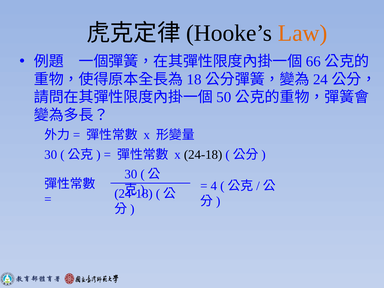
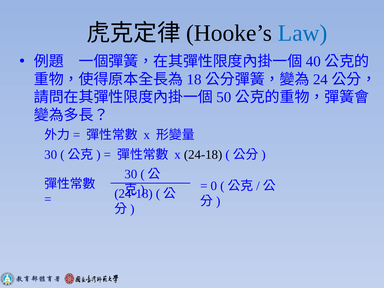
Law colour: orange -> blue (303, 33)
66: 66 -> 40 (313, 61)
4: 4 -> 0 (214, 186)
